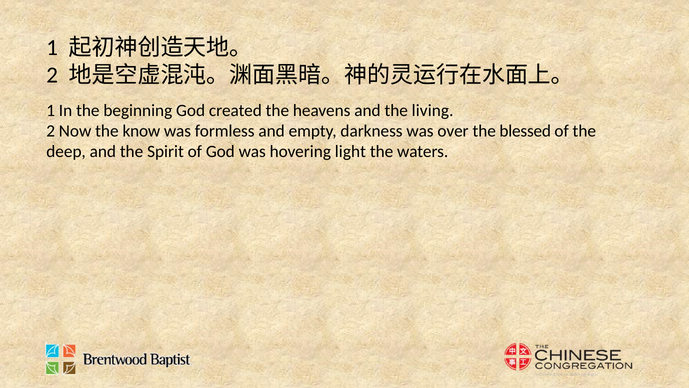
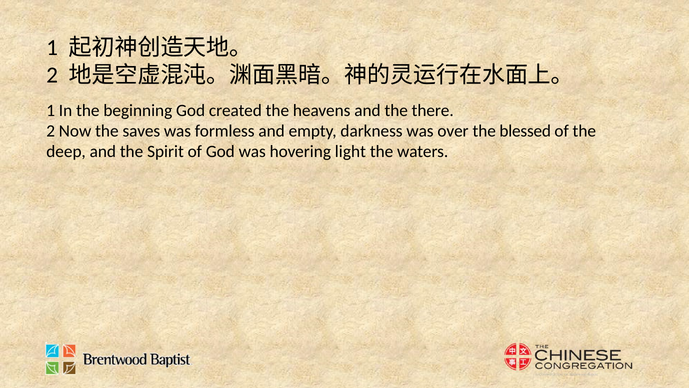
living: living -> there (433, 110)
know: know -> saves (141, 131)
